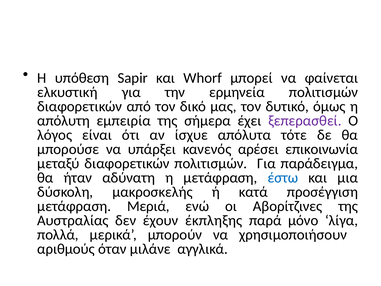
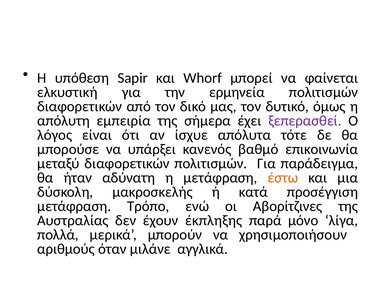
αρέσει: αρέσει -> βαθμό (258, 149)
έστω colour: blue -> orange (283, 178)
Μεριά: Μεριά -> Τρόπο (148, 206)
